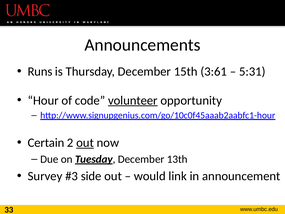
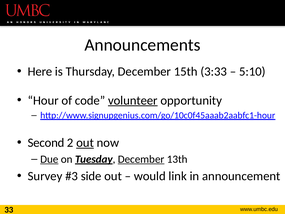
Runs: Runs -> Here (40, 71)
3:61: 3:61 -> 3:33 (214, 71)
5:31: 5:31 -> 5:10 (252, 71)
Certain: Certain -> Second (46, 143)
Due underline: none -> present (49, 159)
December underline: none -> present (141, 159)
